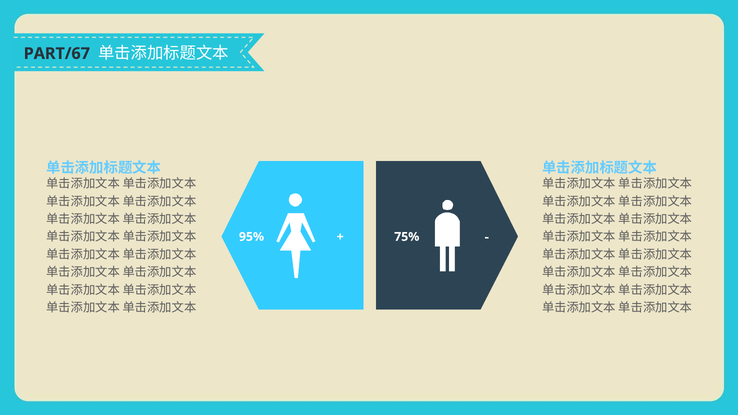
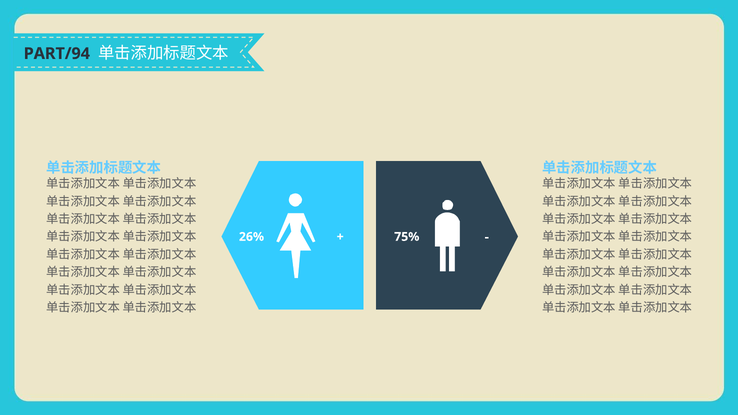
PART/67: PART/67 -> PART/94 (57, 54)
95%: 95% -> 26% (251, 237)
